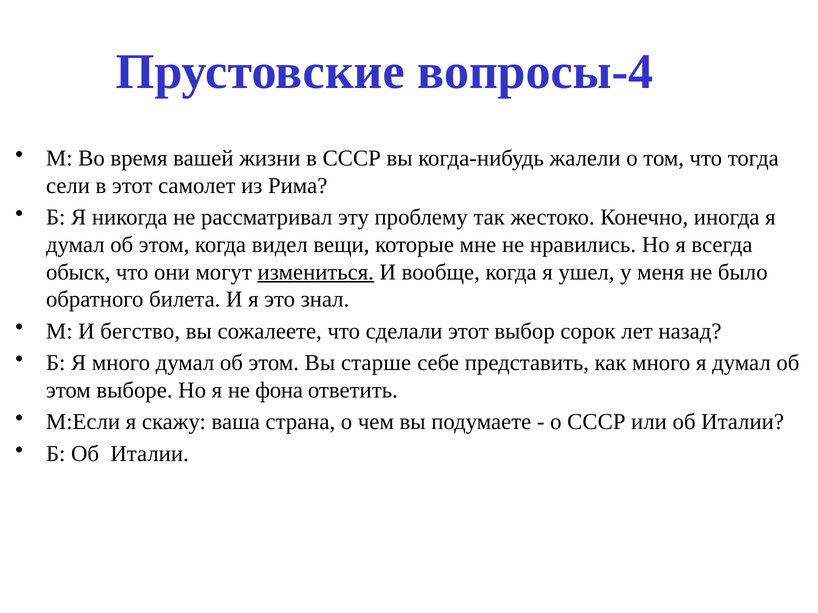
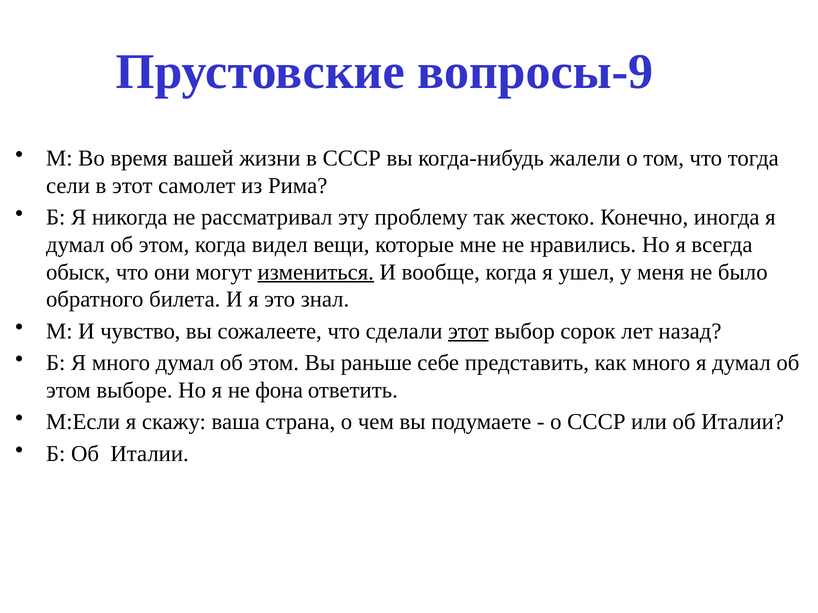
вопросы-4: вопросы-4 -> вопросы-9 (535, 72)
бегство: бегство -> чувство (140, 331)
этот underline: none -> present (469, 331)
старше: старше -> раньше (376, 363)
